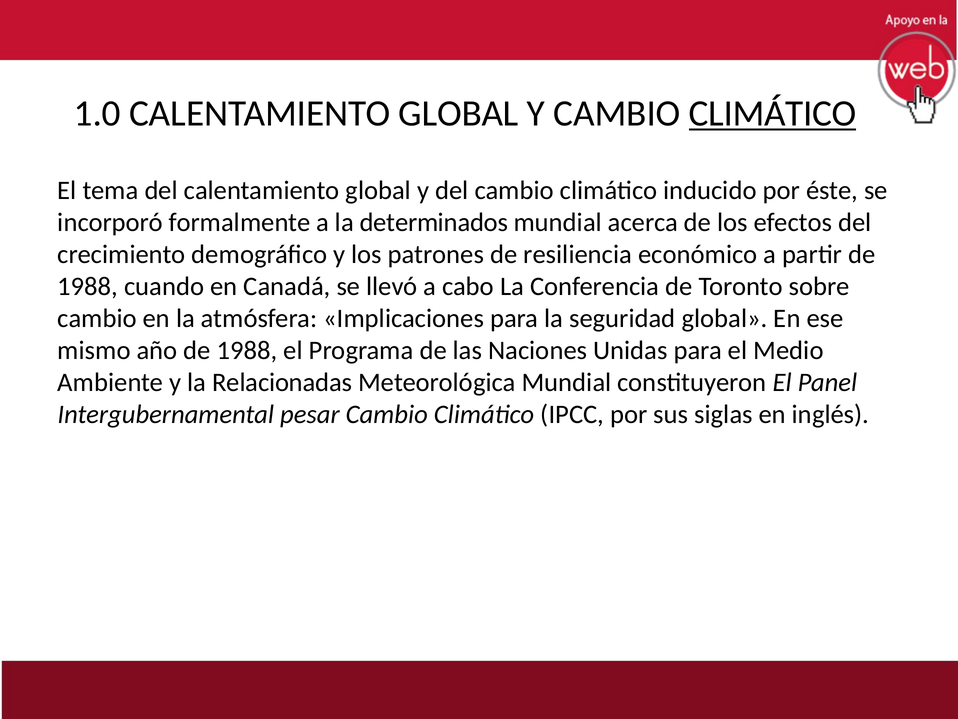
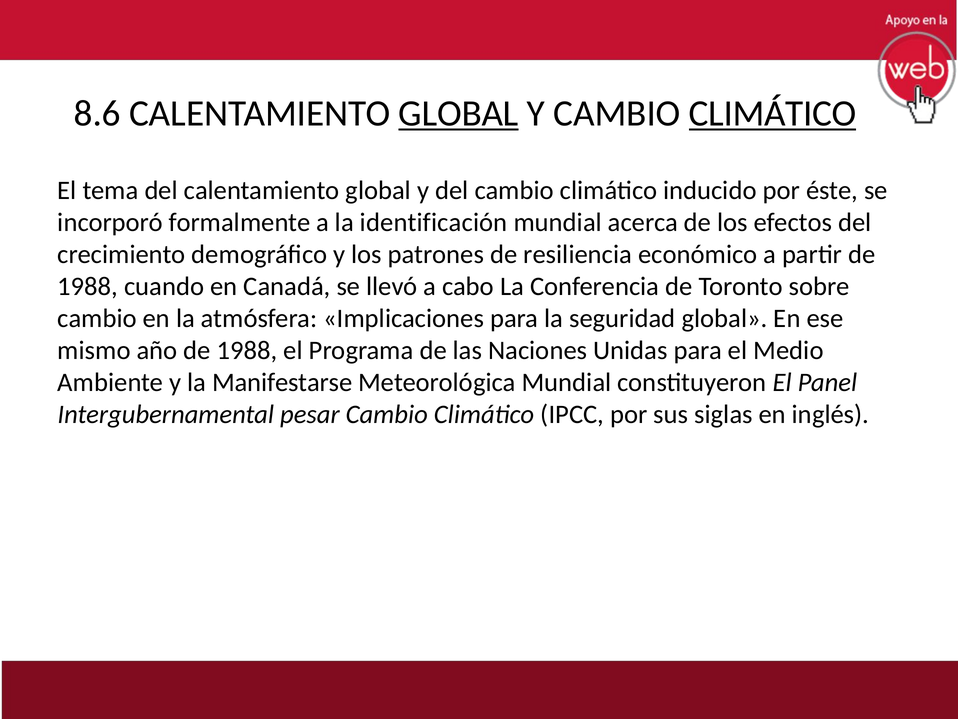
1.0: 1.0 -> 8.6 (97, 113)
GLOBAL underline: none -> present (459, 113)
determinados: determinados -> identificación (434, 222)
Relacionadas: Relacionadas -> Manifestarse (282, 382)
